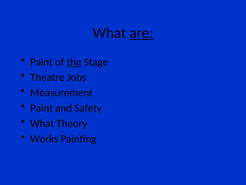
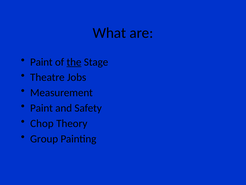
are underline: present -> none (141, 33)
What: What -> Chop (42, 123)
Works: Works -> Group (44, 138)
